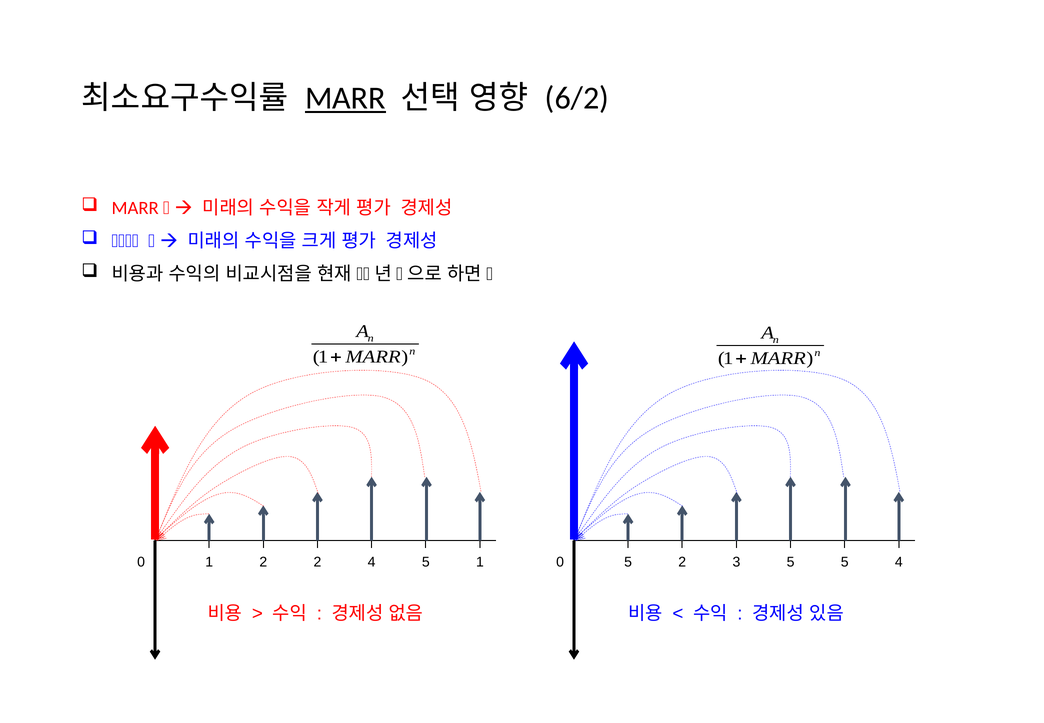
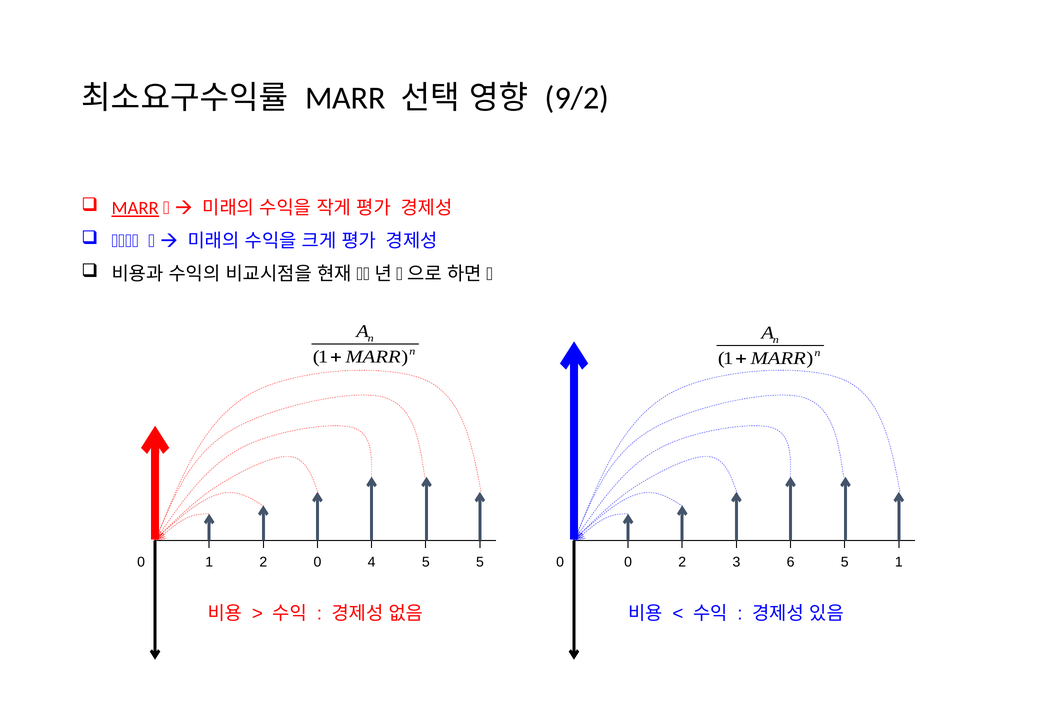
MARR underline: present -> none (345, 98)
6/2: 6/2 -> 9/2 (577, 98)
MARR underline: none -> present (135, 208)
2 2: 2 -> 0 (317, 562)
5 1: 1 -> 5 (480, 562)
0 5: 5 -> 0 (628, 562)
3 5: 5 -> 6 (791, 562)
5 4: 4 -> 1 (899, 562)
